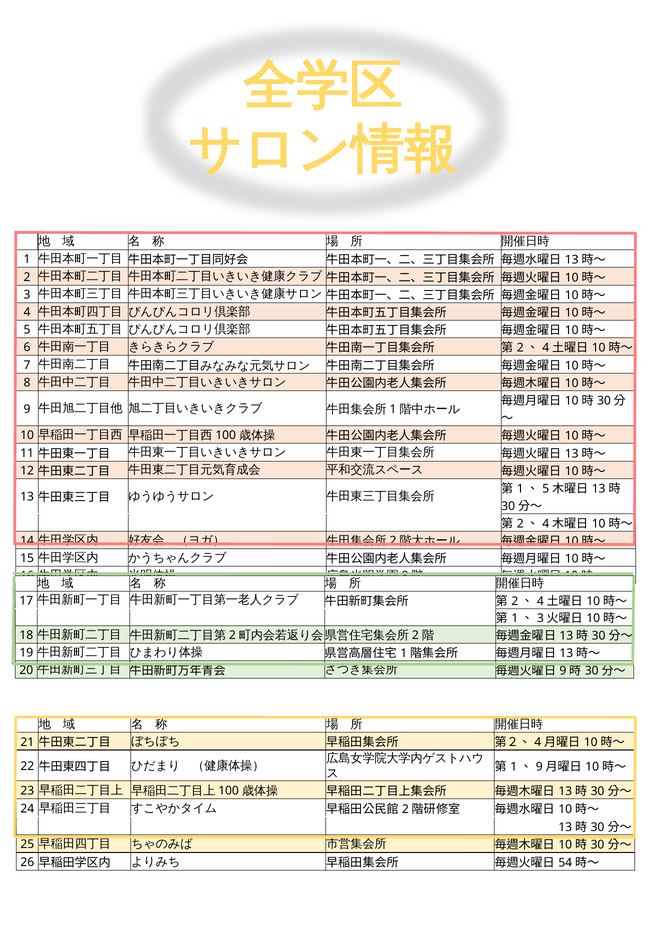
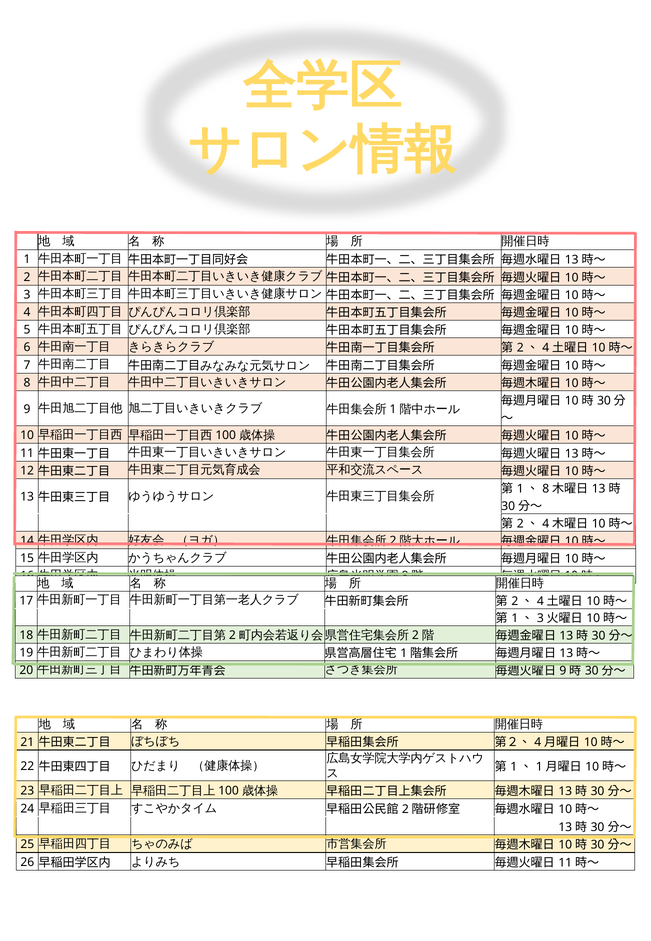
5: 5 -> 8 (546, 488)
9: 9 -> 1 (539, 766)
54: 54 -> 11 (565, 862)
